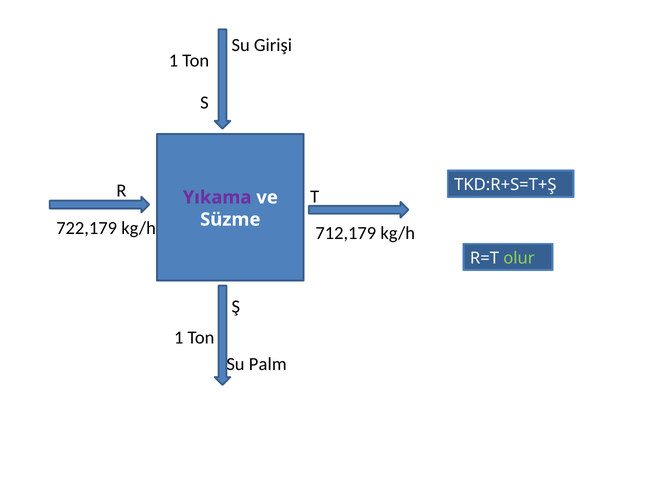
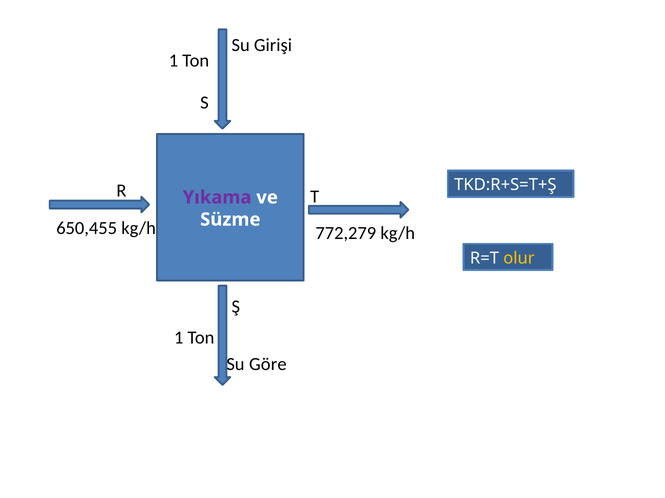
722,179: 722,179 -> 650,455 (87, 228)
712,179: 712,179 -> 772,279 (346, 234)
olur colour: light green -> yellow (519, 259)
Palm: Palm -> Göre (268, 365)
